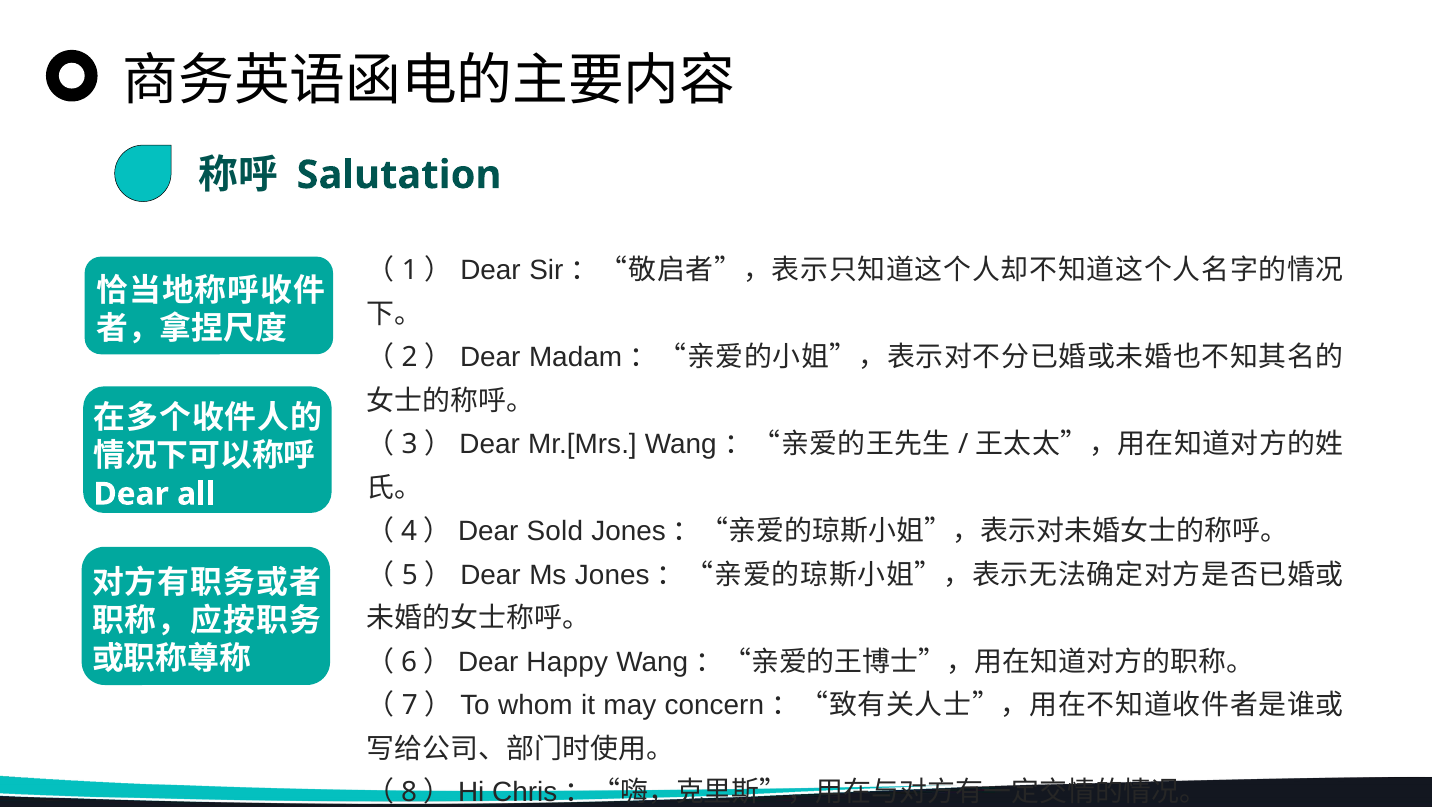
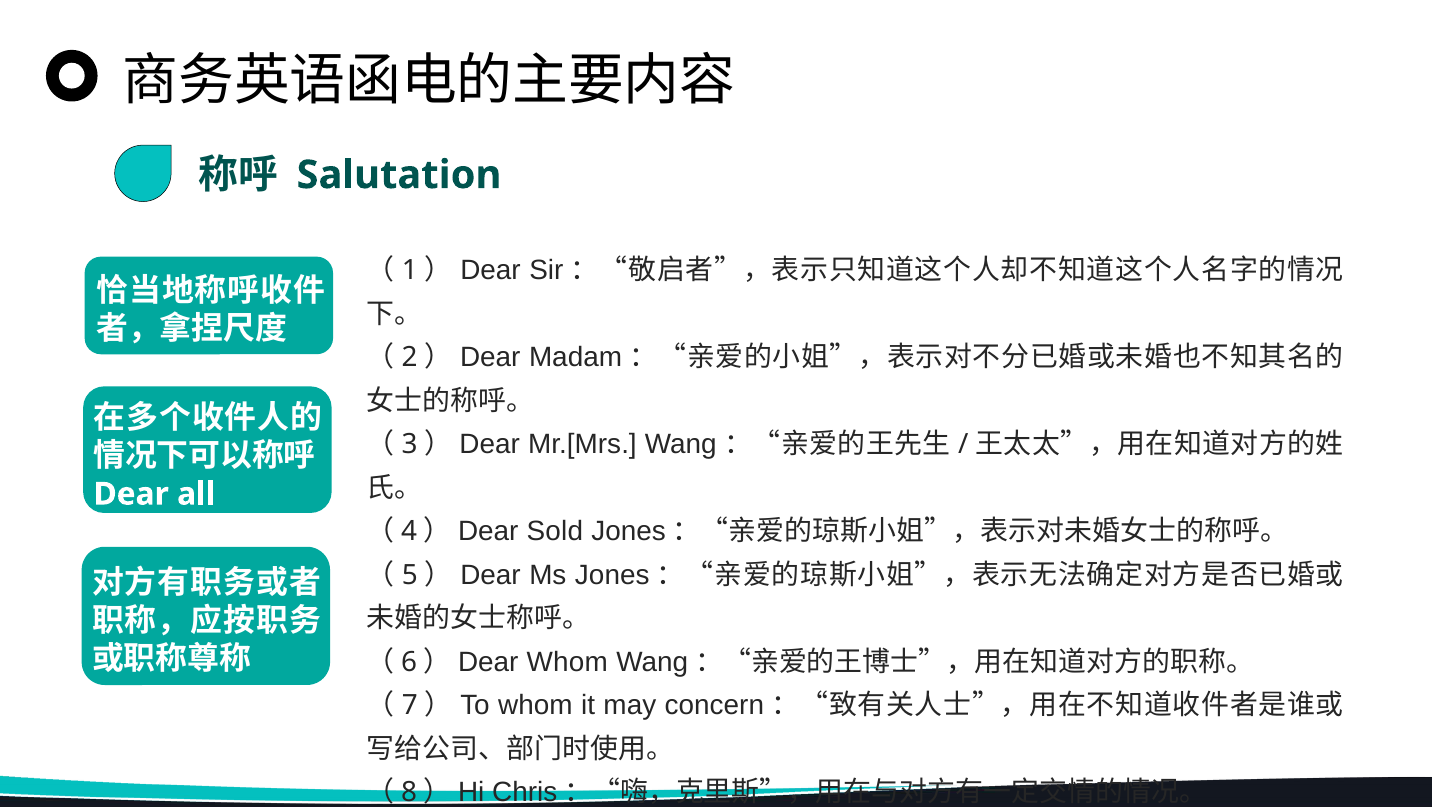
（6）Dear Happy: Happy -> Whom (567, 662)
